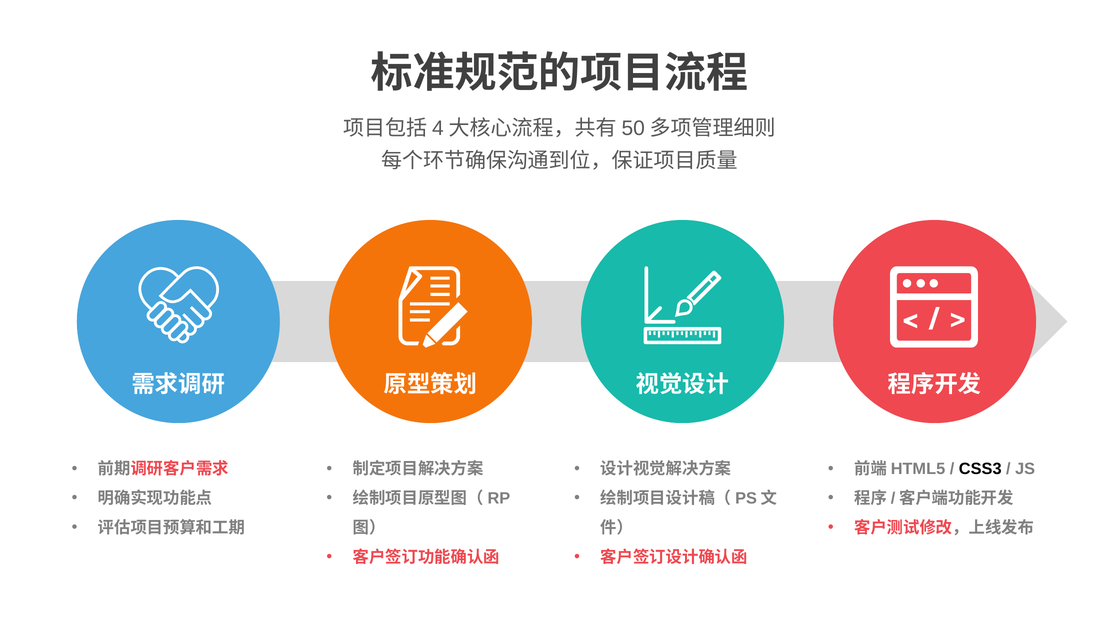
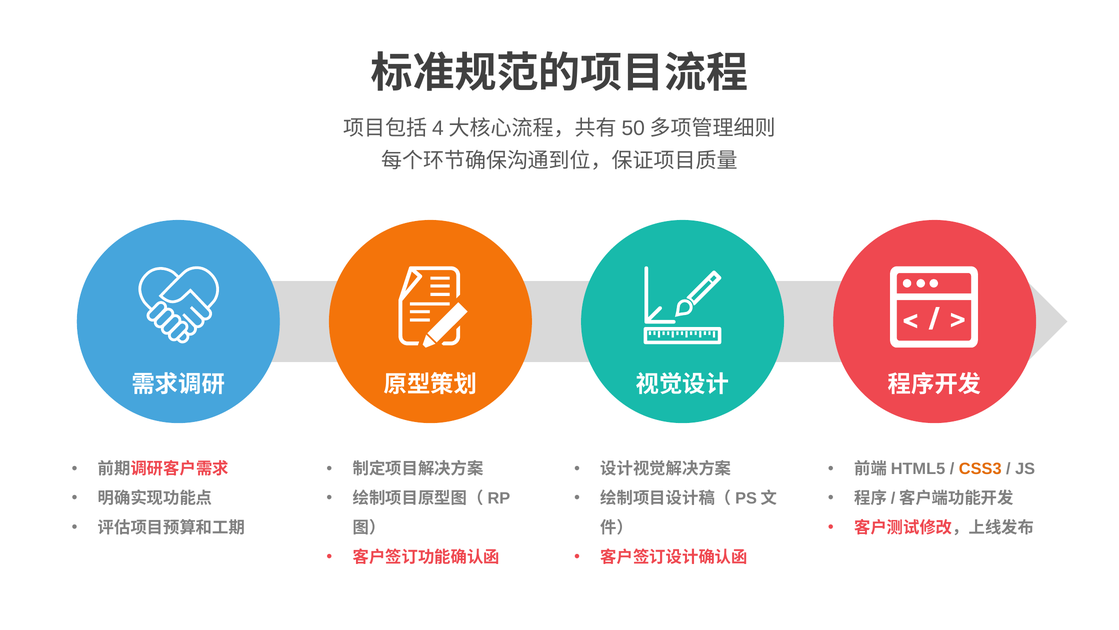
CSS3 colour: black -> orange (980, 469)
